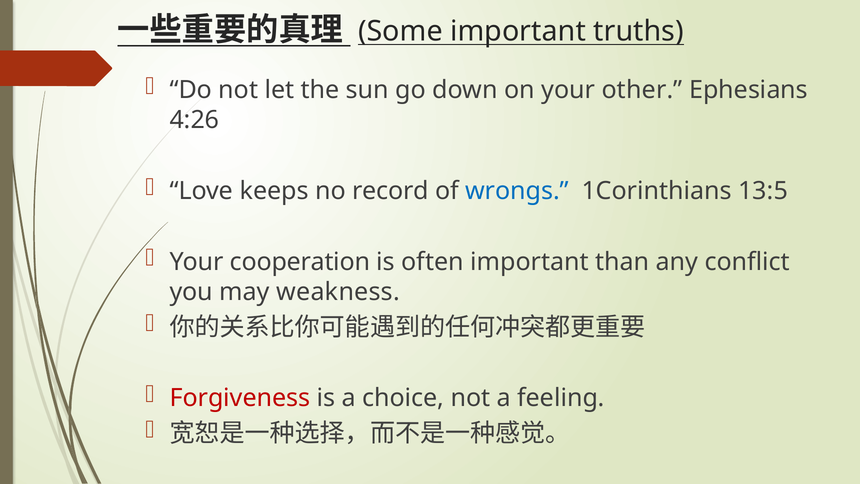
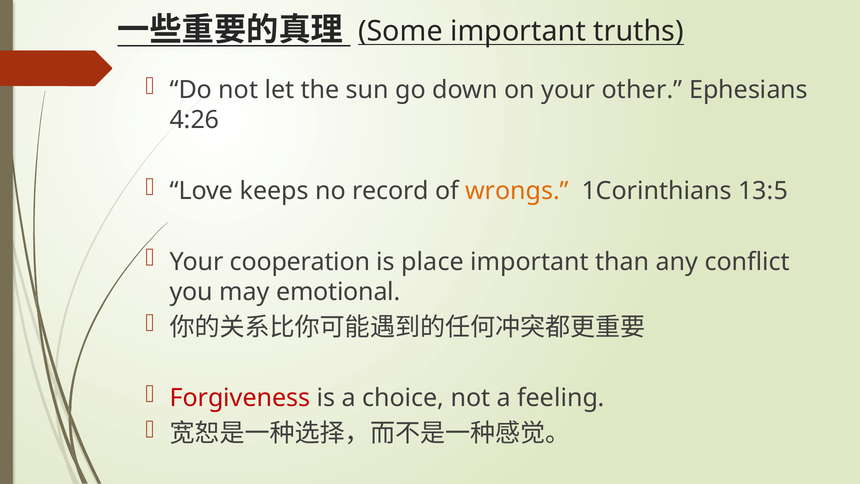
wrongs colour: blue -> orange (517, 191)
often: often -> place (433, 262)
weakness: weakness -> emotional (338, 292)
